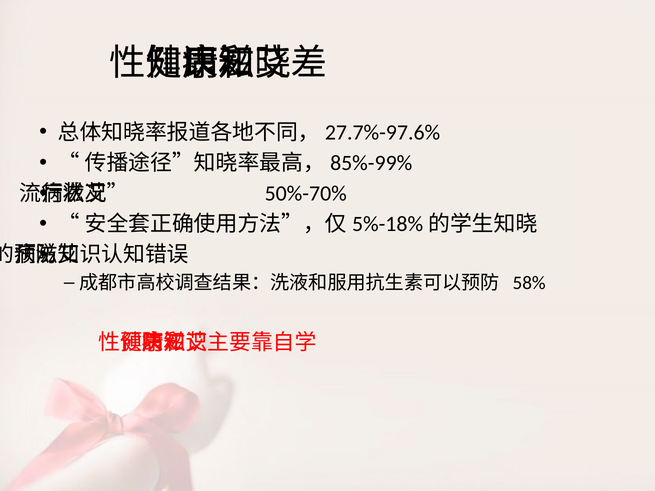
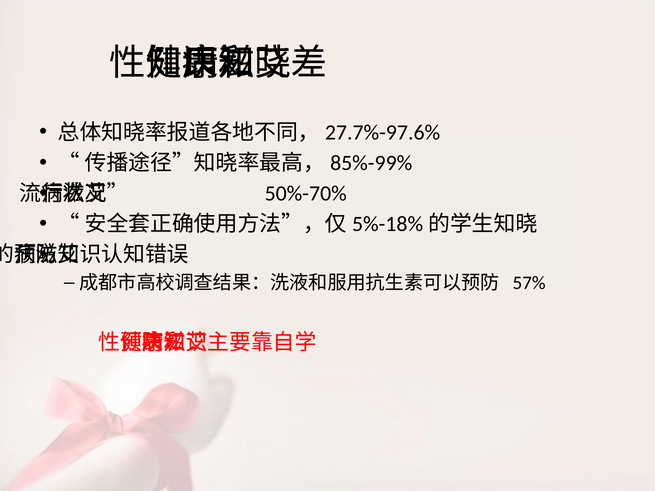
58%: 58% -> 57% (529, 283)
